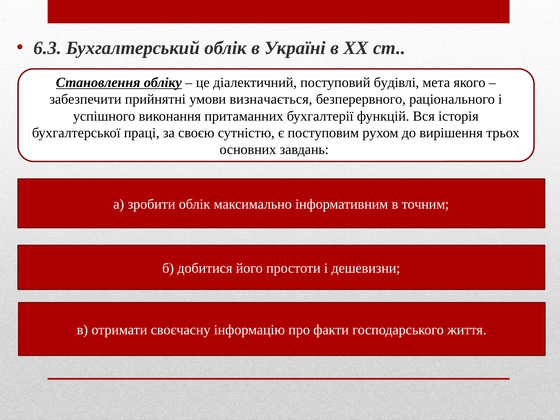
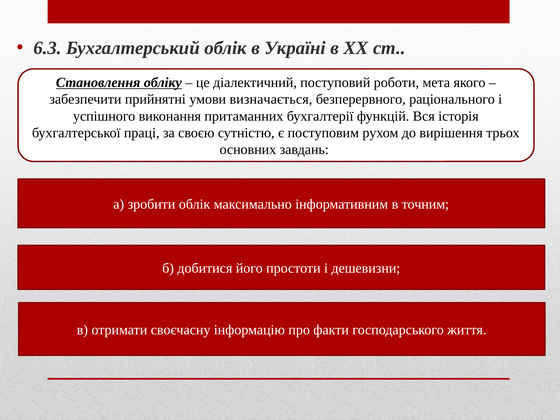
будівлі: будівлі -> роботи (396, 83)
